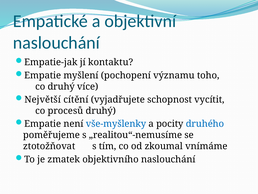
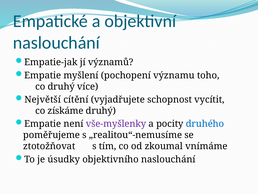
kontaktu: kontaktu -> významů (111, 62)
procesů: procesů -> získáme (66, 111)
vše-myšlenky colour: blue -> purple (116, 124)
zmatek: zmatek -> úsudky (64, 159)
